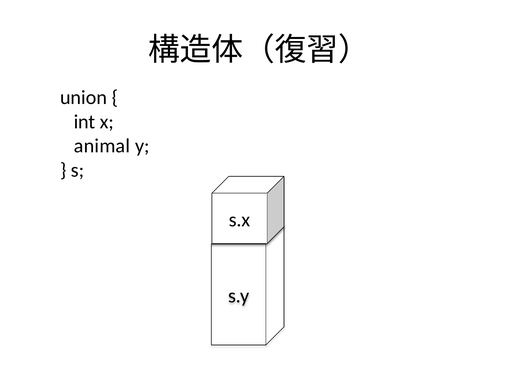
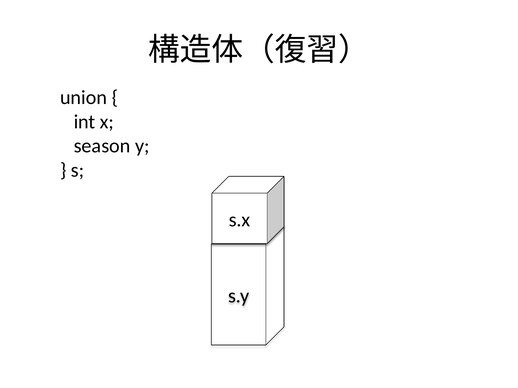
animal: animal -> season (102, 146)
